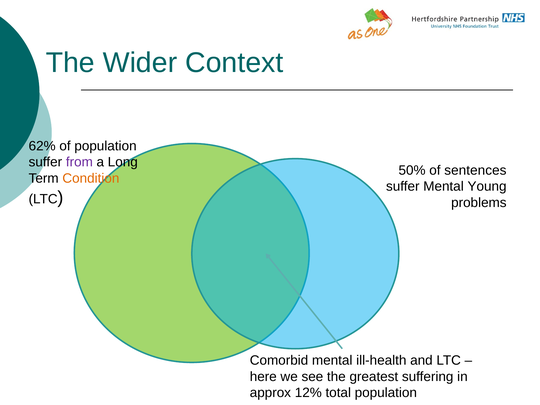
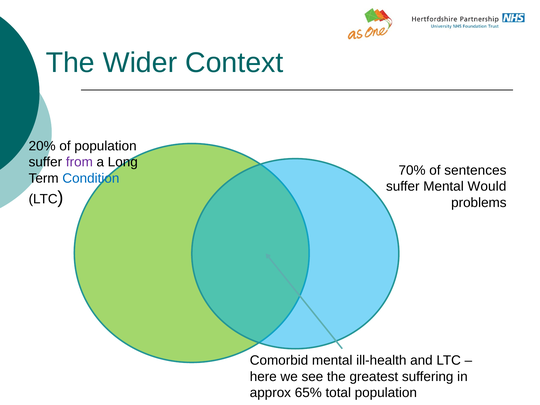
62%: 62% -> 20% (42, 146)
50%: 50% -> 70% (412, 170)
Condition colour: orange -> blue (91, 178)
Young: Young -> Would (487, 187)
12%: 12% -> 65% (308, 393)
